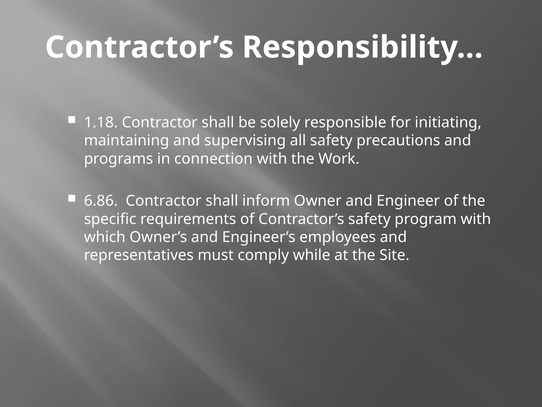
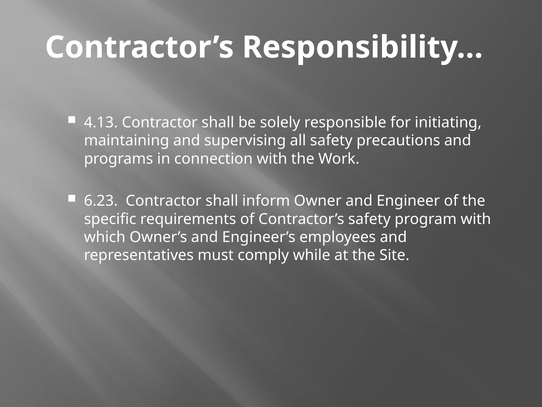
1.18: 1.18 -> 4.13 (101, 122)
6.86: 6.86 -> 6.23 (101, 201)
